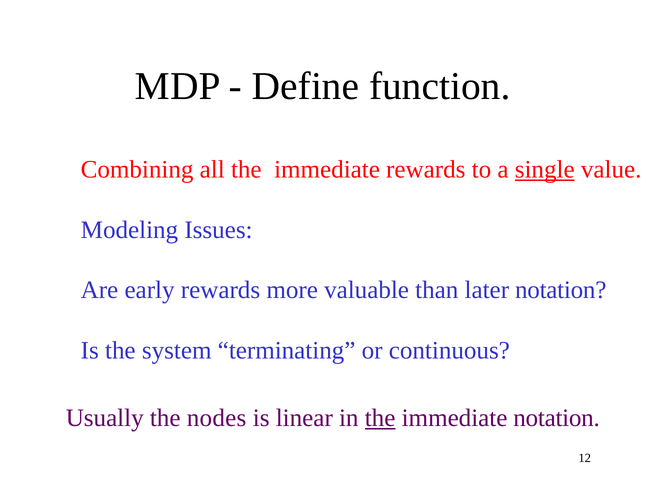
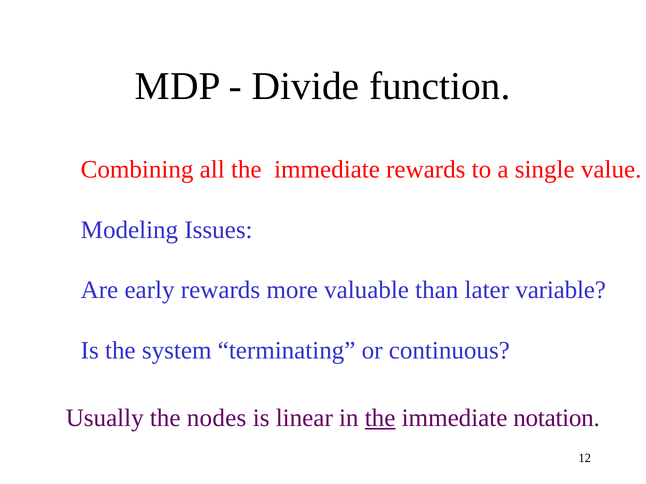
Define: Define -> Divide (306, 86)
single underline: present -> none (545, 170)
later notation: notation -> variable (561, 290)
